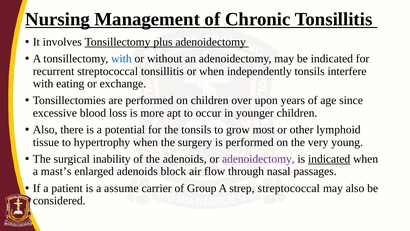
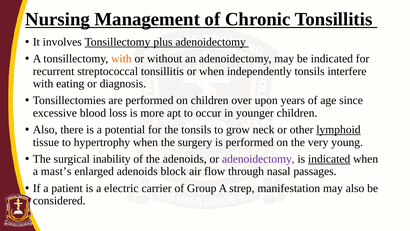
with colour: blue -> orange (121, 59)
exchange: exchange -> diagnosis (123, 84)
most: most -> neck (264, 130)
lymphoid underline: none -> present (338, 130)
assume: assume -> electric (121, 188)
strep streptococcal: streptococcal -> manifestation (289, 188)
